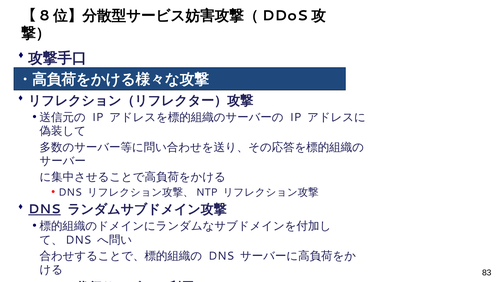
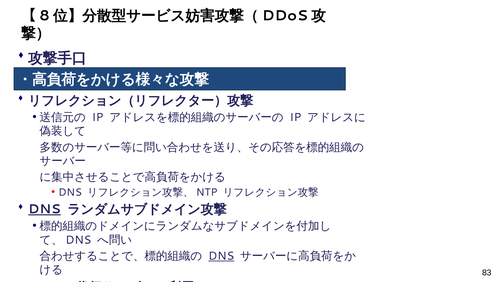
DNS underline: none -> present (221, 256)
